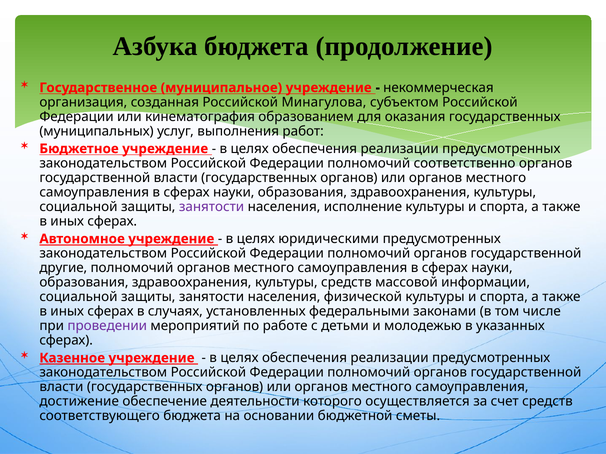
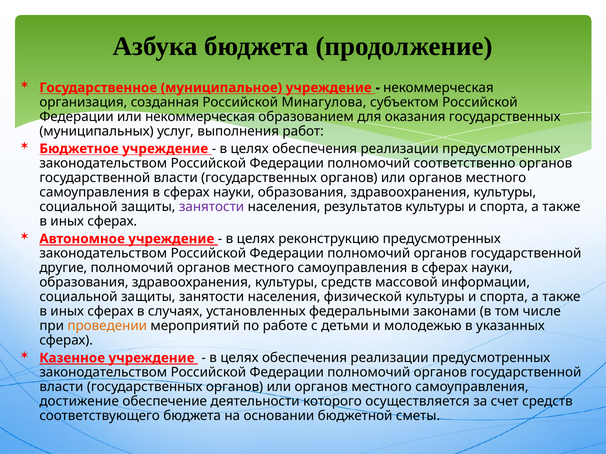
или кинематография: кинематография -> некоммерческая (200, 117)
исполнение: исполнение -> результатов (363, 207)
юридическими: юридическими -> реконструкцию (329, 239)
проведении colour: purple -> orange (107, 326)
